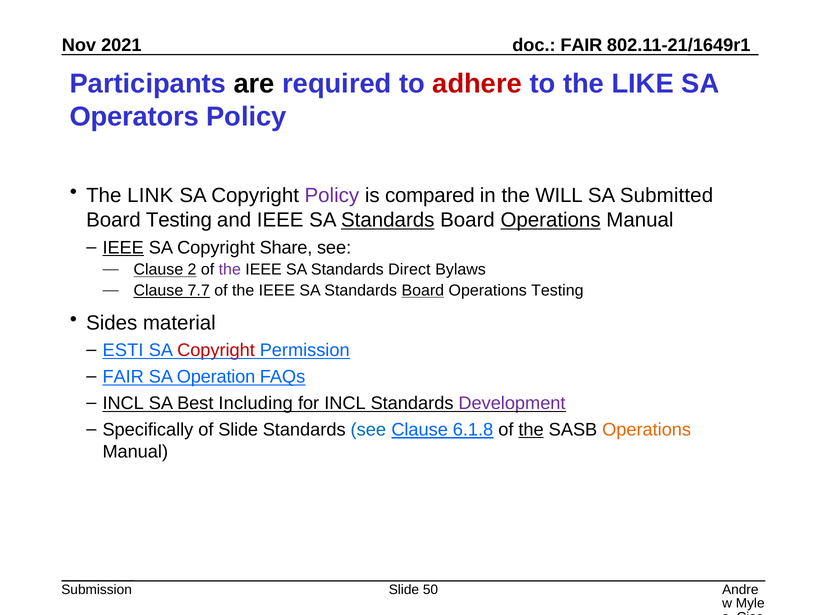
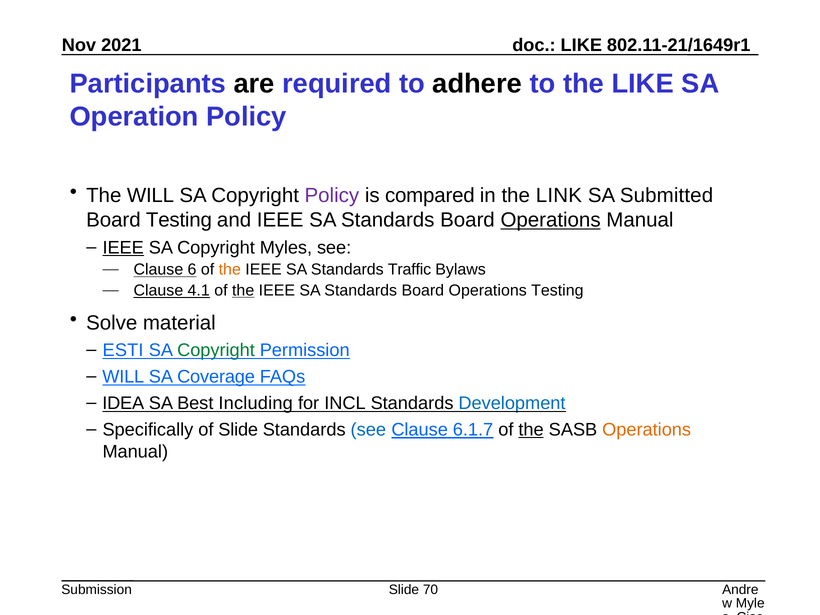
FAIR: FAIR -> LIKE (581, 45)
adhere colour: red -> black (477, 84)
Operators: Operators -> Operation (134, 117)
The LINK: LINK -> WILL (150, 196)
WILL: WILL -> LINK (559, 196)
Standards underline: present -> none (388, 220)
Share: Share -> Myles (286, 248)
2: 2 -> 6 (192, 270)
the colour: purple -> orange (230, 270)
Direct: Direct -> Traffic (410, 270)
7.7: 7.7 -> 4.1 (199, 290)
the underline: none -> present (243, 290)
Board underline: present -> none (423, 290)
Sides: Sides -> Solve (112, 323)
Copyright colour: red -> green (216, 350)
FAIR: FAIR -> WILL (123, 377)
Operation: Operation -> Coverage (216, 377)
INCL: INCL -> IDEA (123, 403)
Development colour: purple -> blue (512, 403)
6.1.8: 6.1.8 -> 6.1.7 (473, 430)
50: 50 -> 70 (430, 590)
